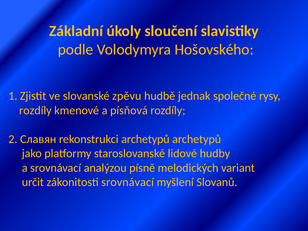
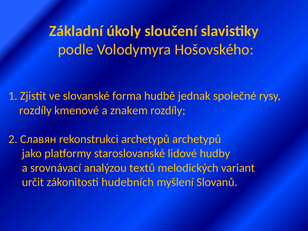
zpěvu: zpěvu -> forma (127, 96)
písňová: písňová -> znakem (129, 110)
písně: písně -> textů (142, 168)
zákonitosti srovnávací: srovnávací -> hudebních (128, 182)
